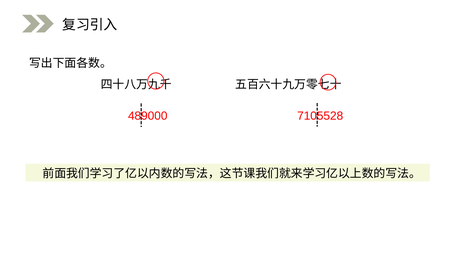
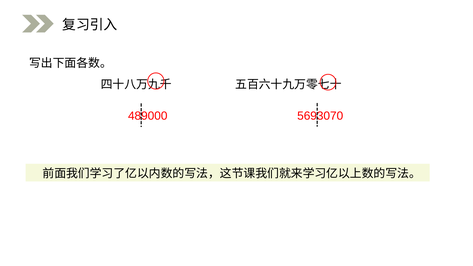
7105528: 7105528 -> 5693070 (320, 116)
